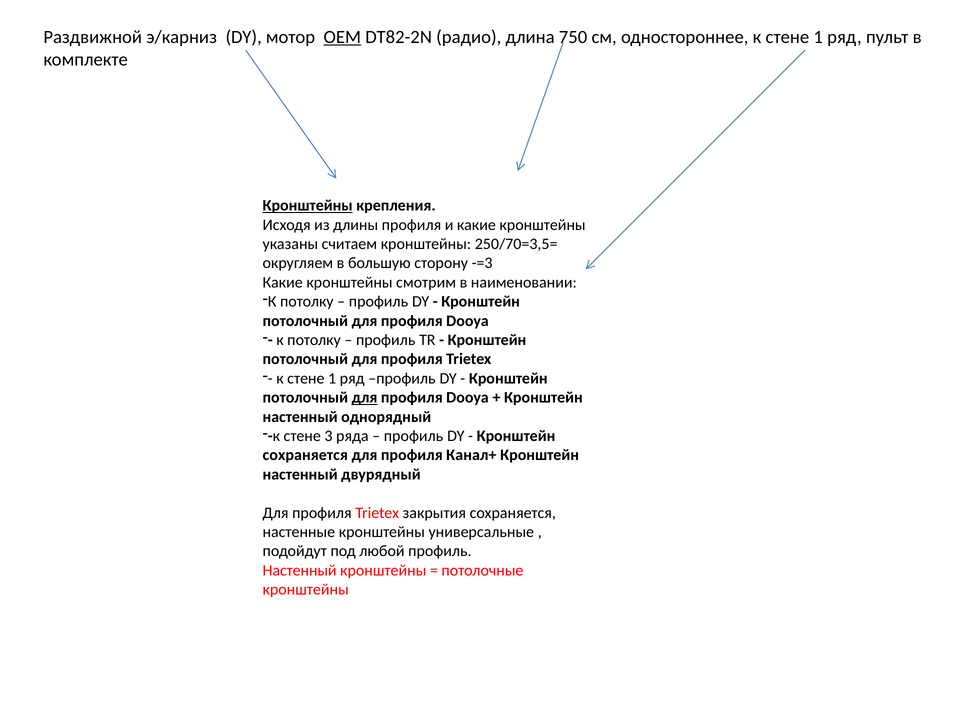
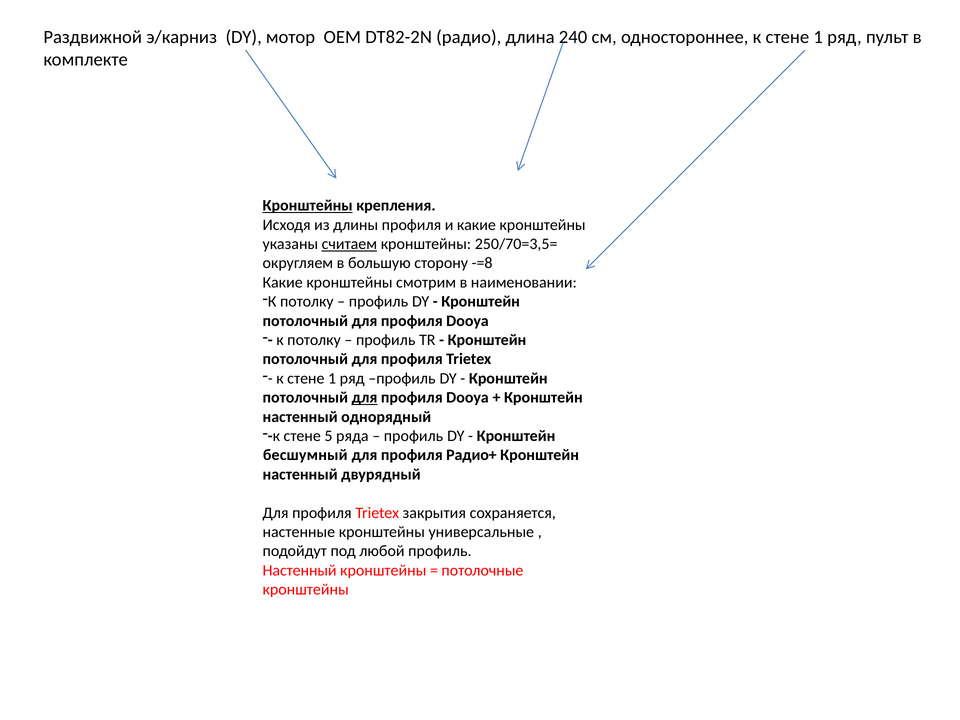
OEM underline: present -> none (342, 37)
750: 750 -> 240 (573, 37)
считаем underline: none -> present (349, 244)
-=3: -=3 -> -=8 (482, 263)
3: 3 -> 5 (328, 436)
сохраняется: сохраняется -> бесшумный (305, 455)
Канал+: Канал+ -> Радио+ (471, 455)
